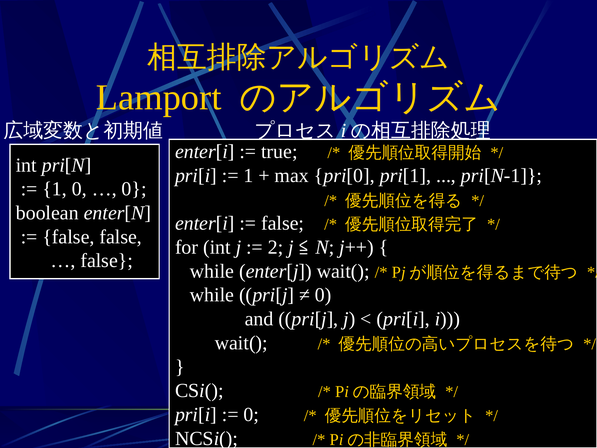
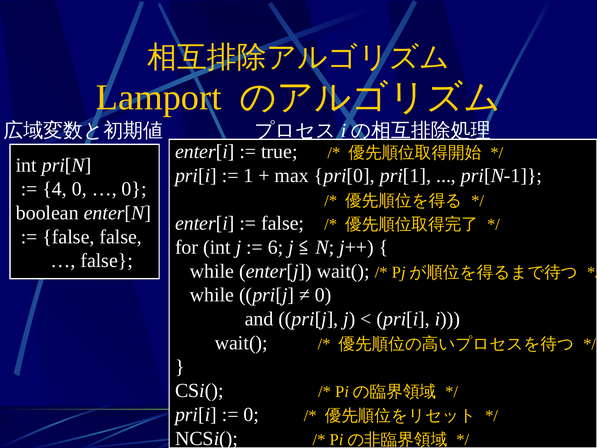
1: 1 -> 4 (55, 189)
2: 2 -> 6 (276, 247)
